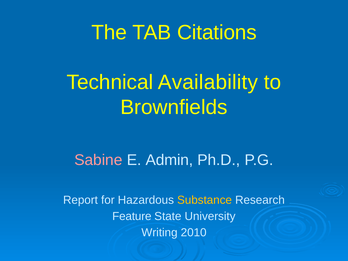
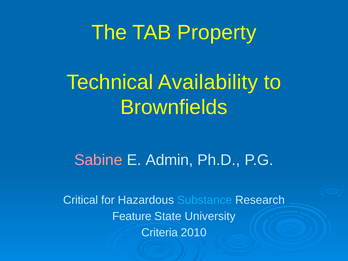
Citations: Citations -> Property (217, 32)
Report: Report -> Critical (81, 200)
Substance colour: yellow -> light blue (205, 200)
Writing: Writing -> Criteria (160, 232)
